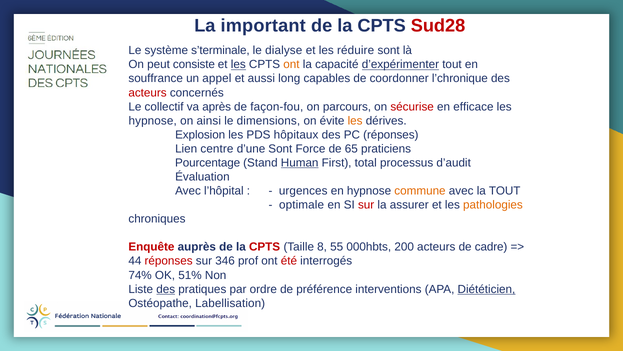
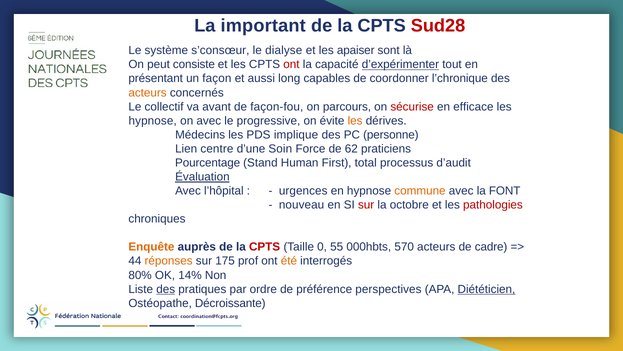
s’terminale: s’terminale -> s’consœur (220, 50)
réduire: réduire -> apaiser (356, 50)
les underline: present -> none (238, 64)
ont colour: orange -> red (291, 64)
souffrance: souffrance -> présentant (156, 78)
appel: appel -> façon (217, 78)
acteurs colour: red -> orange (148, 93)
après: après -> avant (217, 107)
on ainsi: ainsi -> avec (209, 121)
dimensions: dimensions -> progressive (268, 121)
Explosion: Explosion -> Médecins (200, 135)
hôpitaux: hôpitaux -> implique (296, 135)
PC réponses: réponses -> personne (391, 135)
d’une Sont: Sont -> Soin (280, 149)
65: 65 -> 62 (351, 149)
Human underline: present -> none (300, 163)
Évaluation underline: none -> present (202, 177)
la TOUT: TOUT -> FONT (505, 191)
optimale: optimale -> nouveau (302, 205)
assurer: assurer -> octobre (409, 205)
pathologies colour: orange -> red (493, 205)
Enquête colour: red -> orange (151, 247)
8: 8 -> 0 (322, 247)
200: 200 -> 570 (404, 247)
réponses colour: red -> orange (169, 261)
346: 346 -> 175 (225, 261)
été colour: red -> orange (289, 261)
74%: 74% -> 80% (140, 275)
51%: 51% -> 14% (190, 275)
interventions: interventions -> perspectives (388, 289)
Labellisation: Labellisation -> Décroissante (230, 303)
